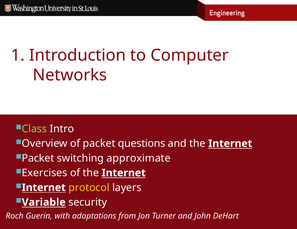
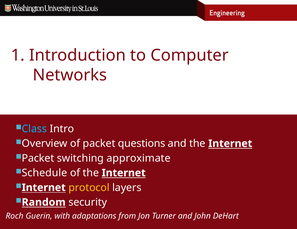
Class colour: light green -> light blue (34, 129)
Exercises: Exercises -> Schedule (44, 173)
Variable: Variable -> Random (44, 203)
